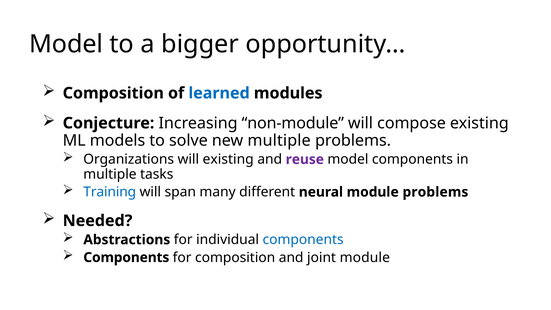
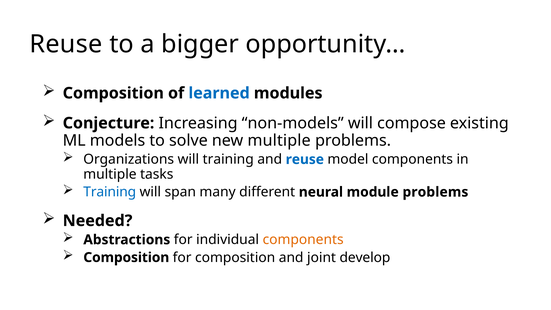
Model: Model -> Reuse (66, 44)
non-module: non-module -> non-models (293, 123)
will existing: existing -> training (228, 159)
reuse colour: purple -> blue (305, 159)
components colour: blue -> orange (303, 240)
Components: Components -> Composition (126, 257)
joint module: module -> develop (365, 257)
